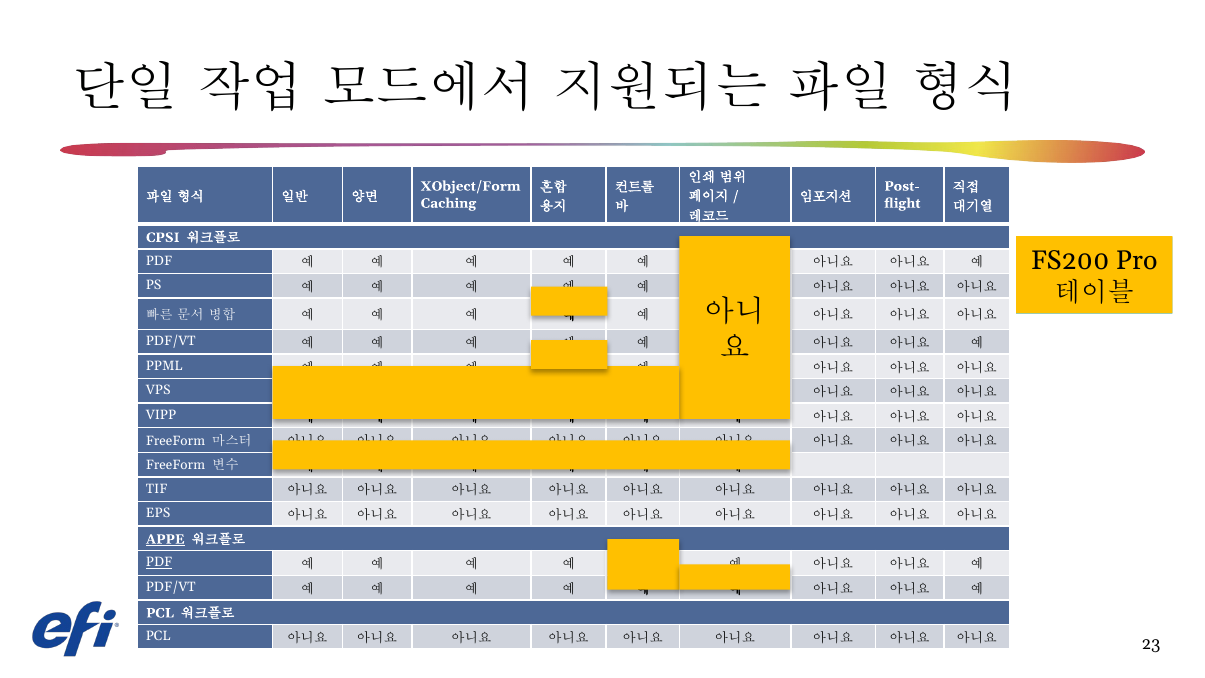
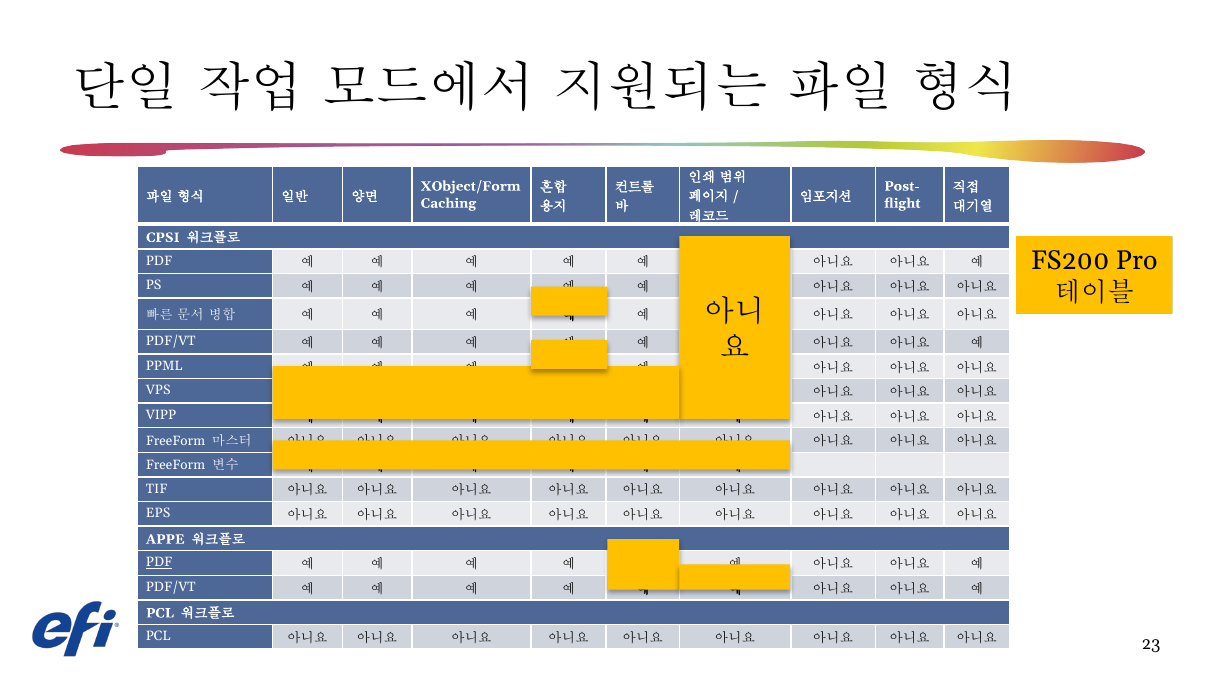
APPE underline: present -> none (165, 539)
